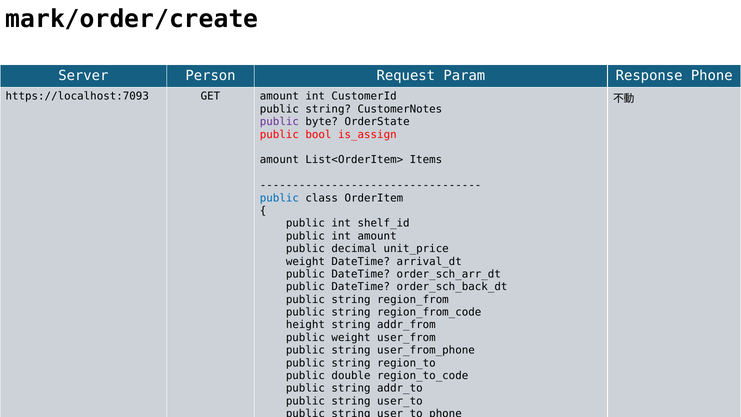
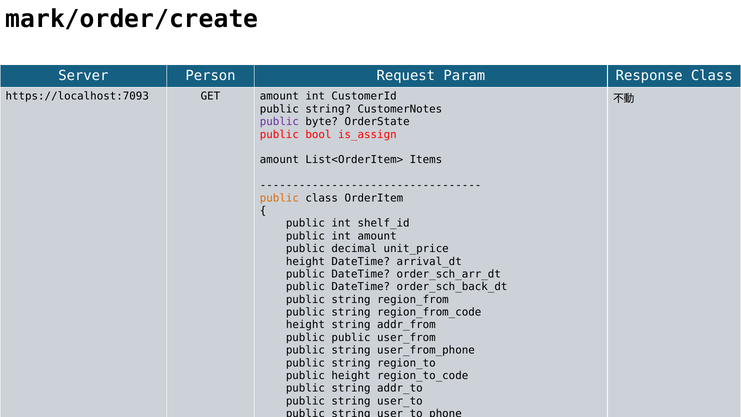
Response Phone: Phone -> Class (712, 76)
public colour: blue -> orange (279, 198)
weight: weight -> height (305, 261)
public weight: weight -> public (351, 337)
double: double -> height (351, 376)
